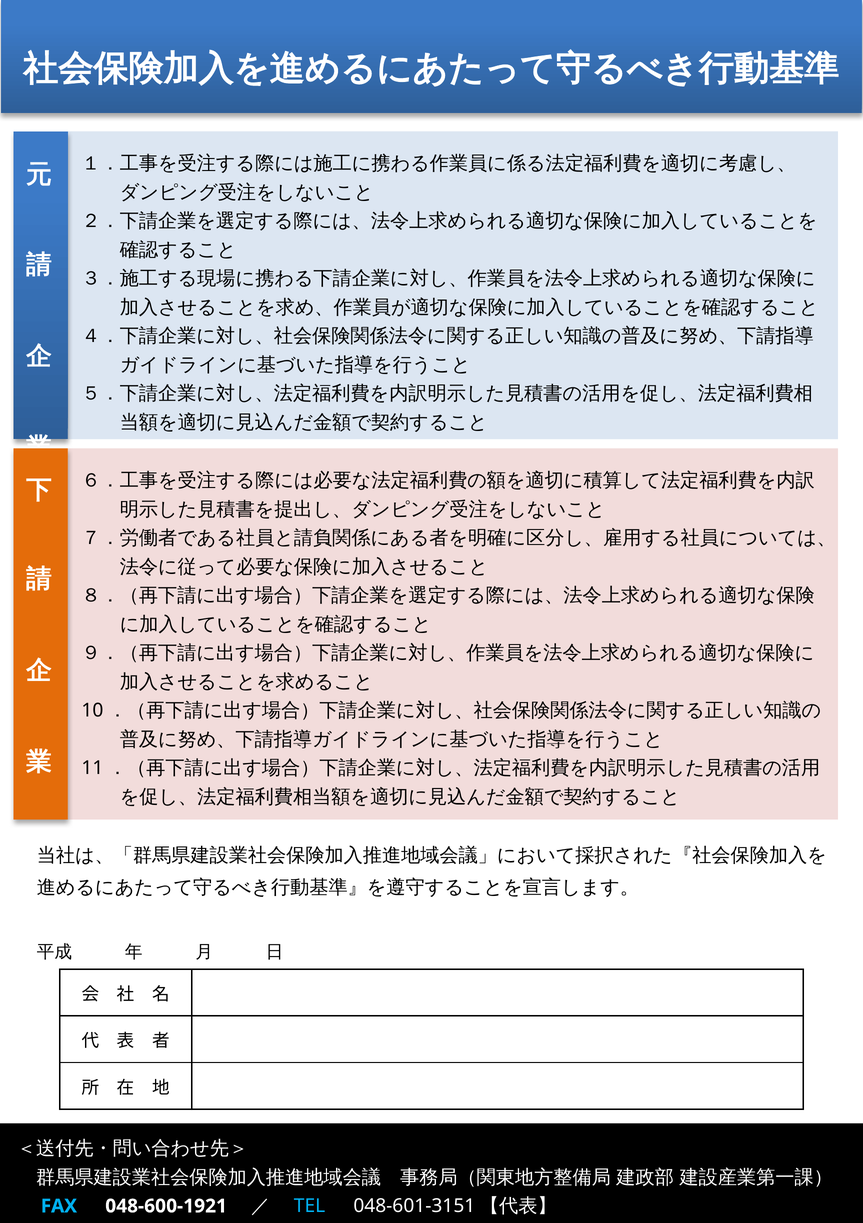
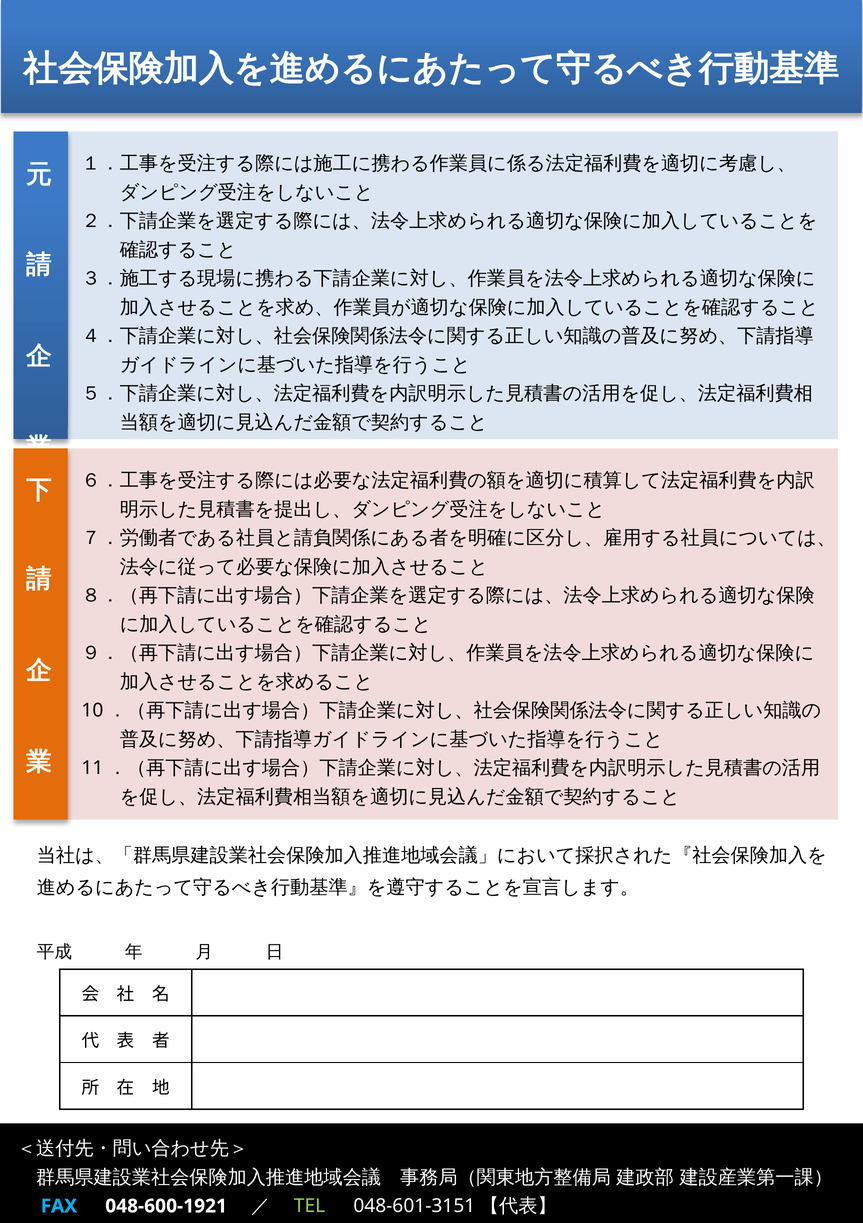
TEL colour: light blue -> light green (310, 1206)
